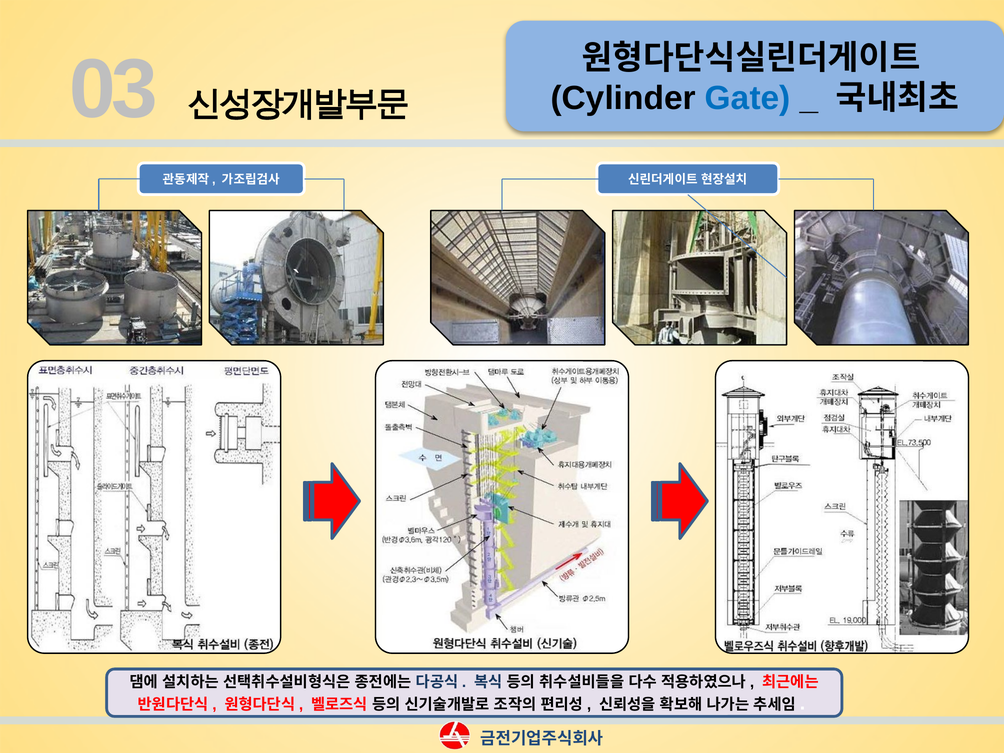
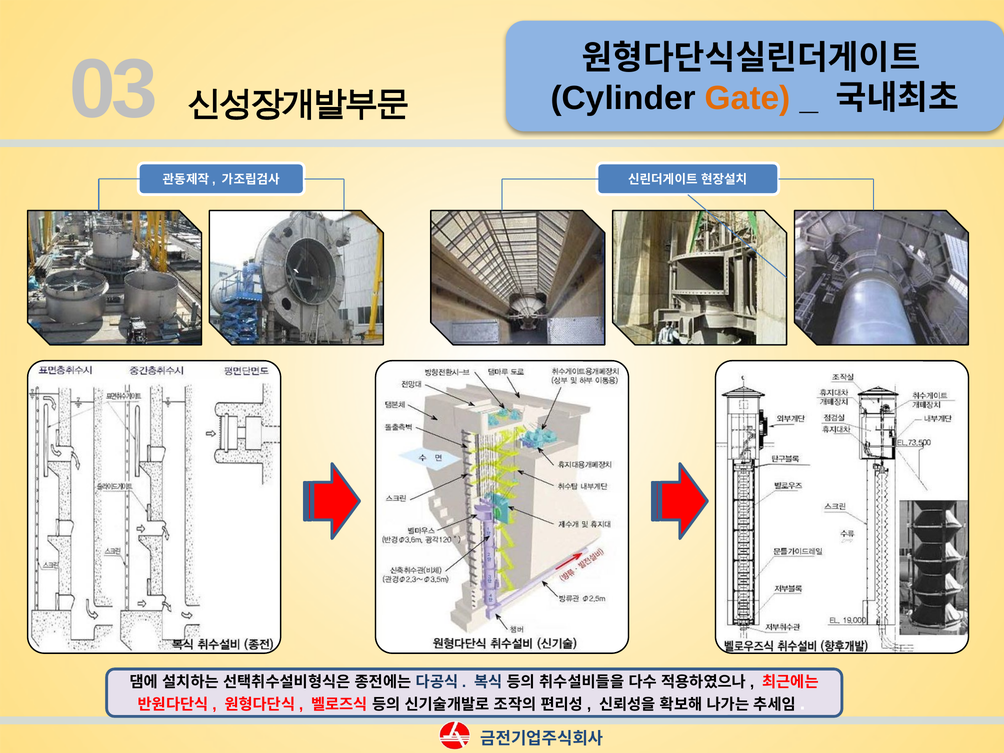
Gate colour: blue -> orange (748, 98)
